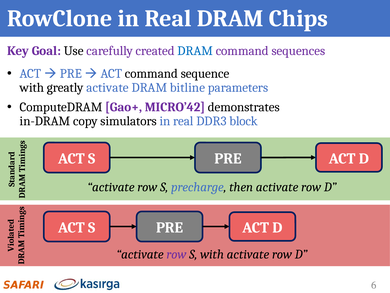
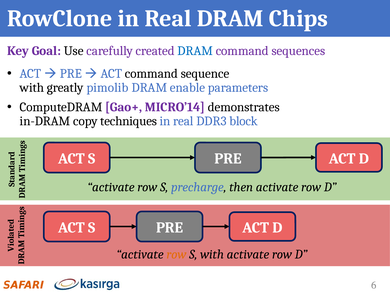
greatly activate: activate -> pimolib (107, 87)
bitline: bitline -> enable (188, 87)
MICRO’42: MICRO’42 -> MICRO’14 (175, 107)
simulators: simulators -> techniques (129, 121)
row colour: purple -> orange (176, 254)
